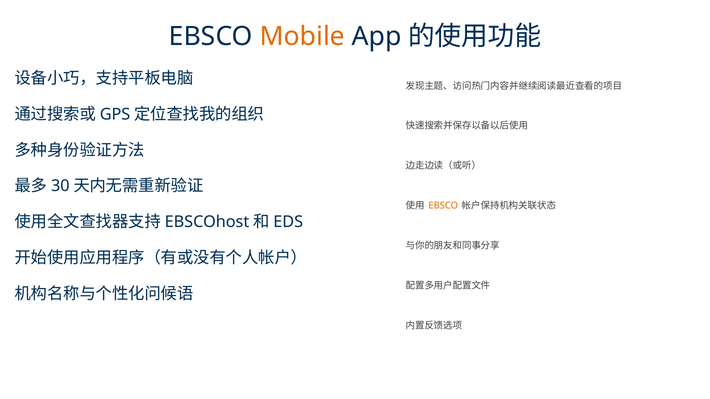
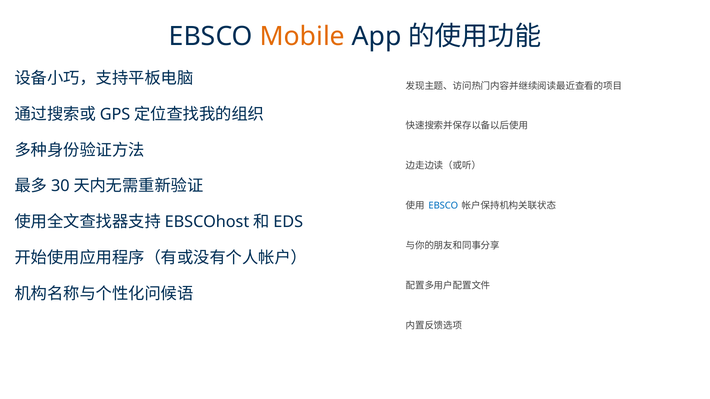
EBSCO colour: orange -> blue (443, 206)
